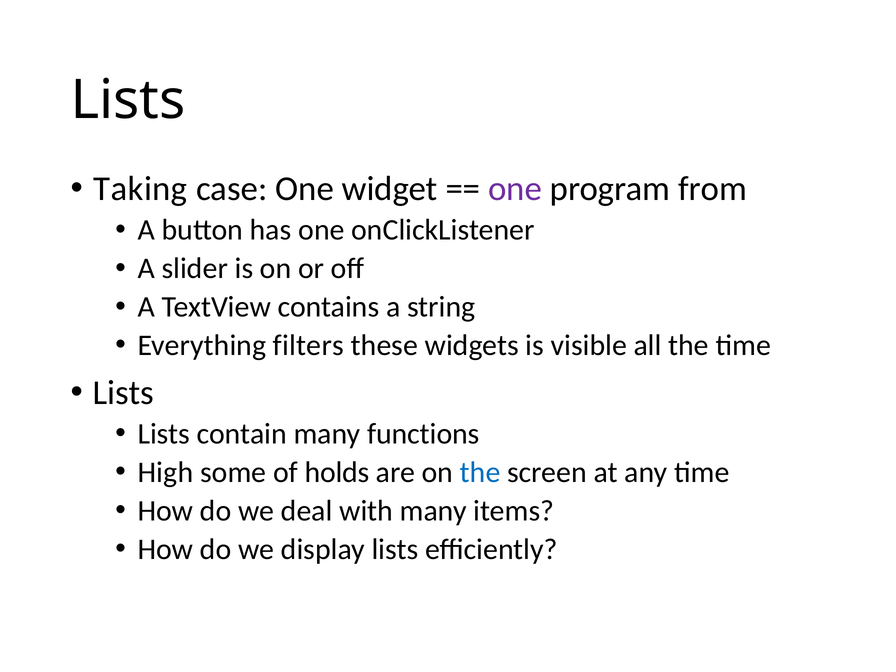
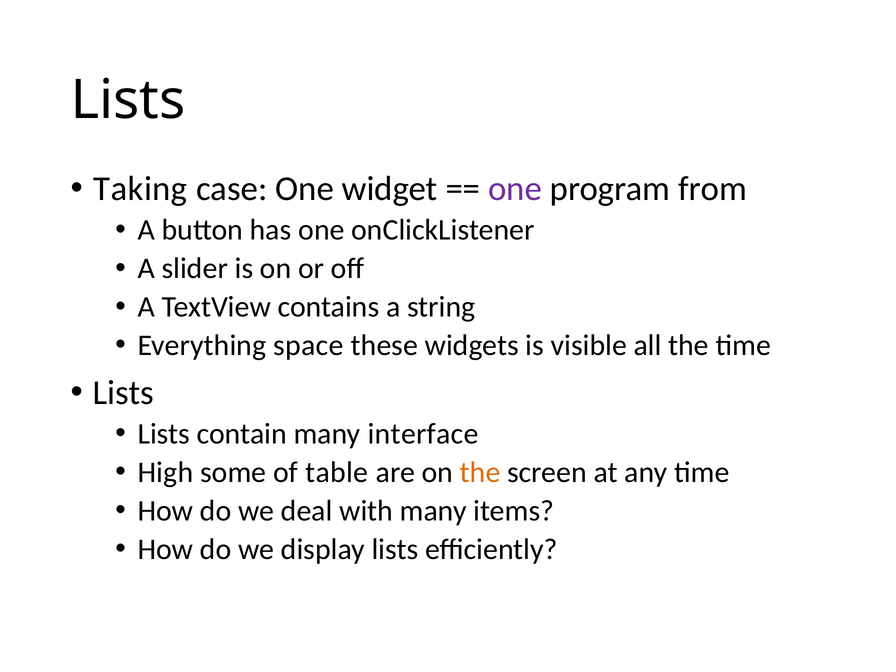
filters: filters -> space (308, 345)
functions: functions -> interface (423, 434)
holds: holds -> table (337, 472)
the colour: blue -> orange (480, 472)
